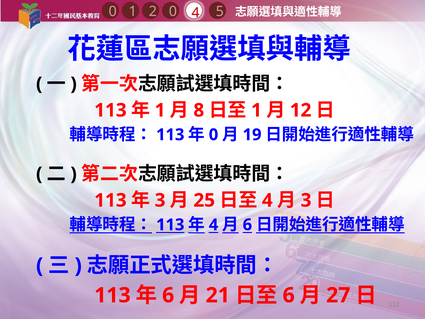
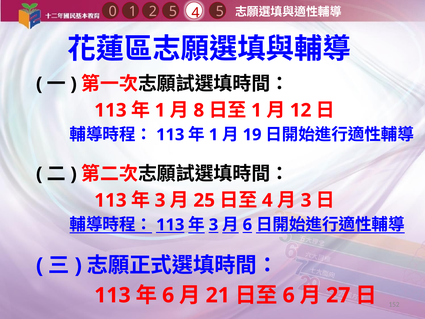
1 0: 0 -> 5 (173, 11)
0: 0 -> 1 (214, 135)
4: 4 -> 3 (214, 225)
